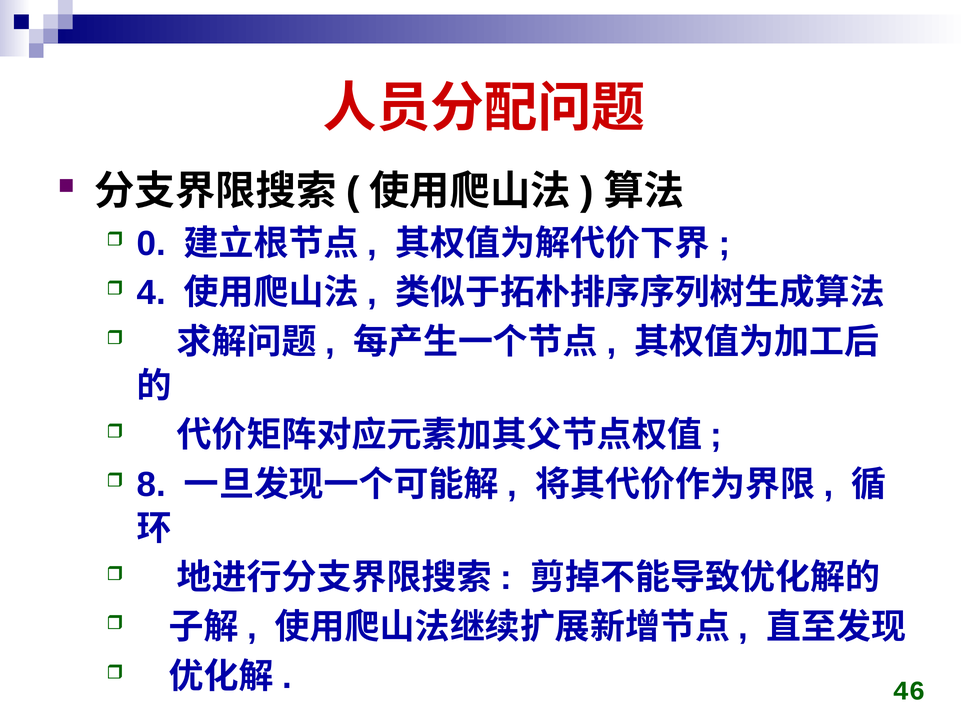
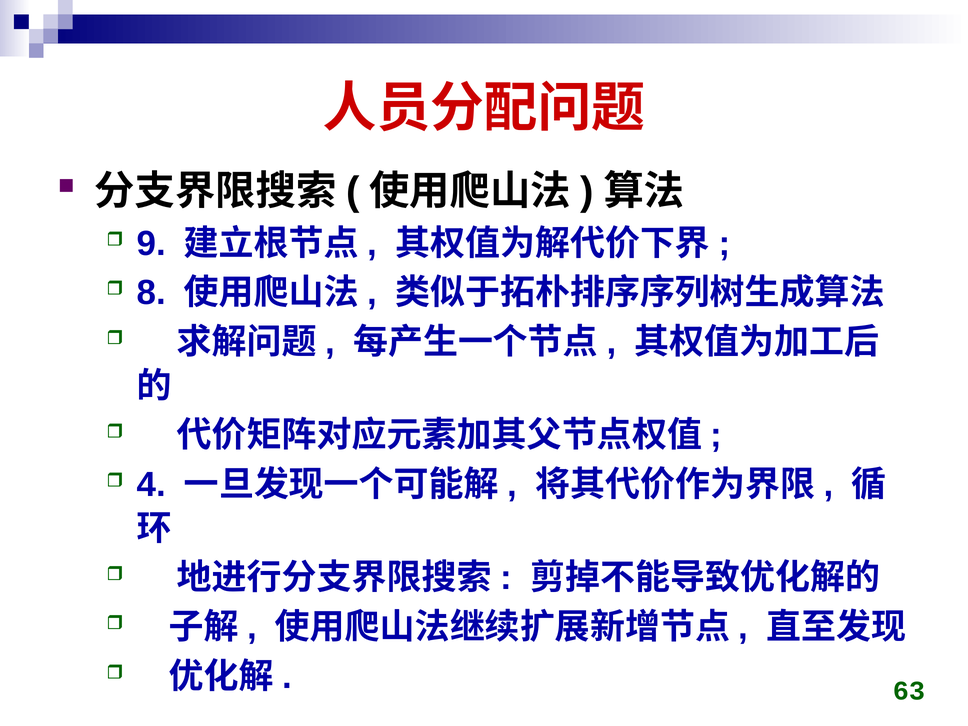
0: 0 -> 9 (151, 244)
4: 4 -> 8 (151, 293)
8: 8 -> 4 (151, 485)
46: 46 -> 63 (909, 691)
